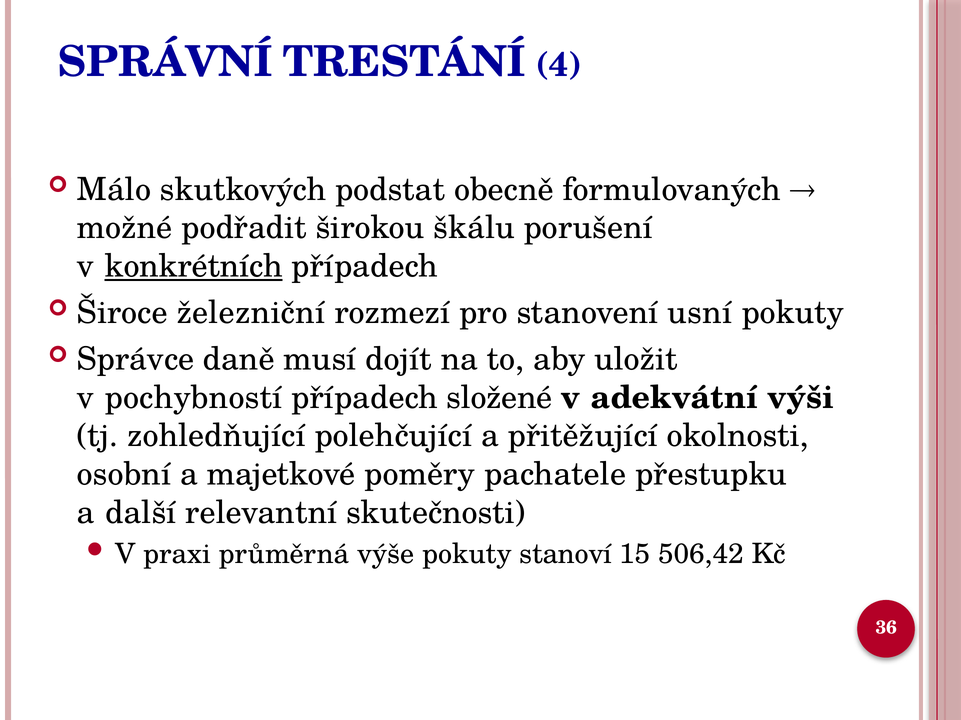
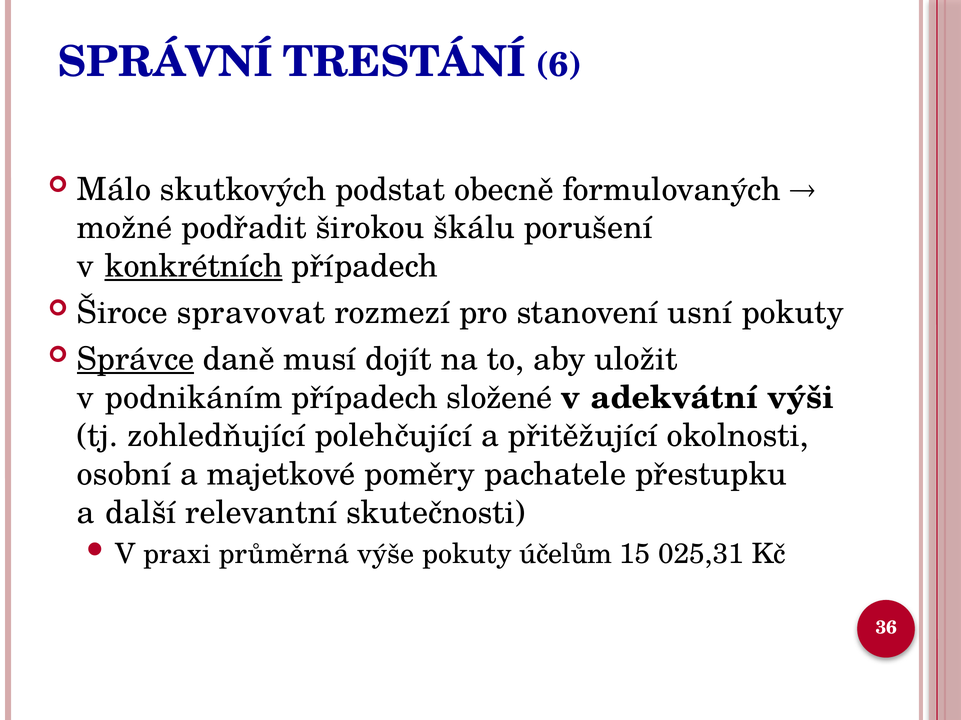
4: 4 -> 6 (559, 65)
železniční: železniční -> spravovat (251, 313)
Správce underline: none -> present (135, 359)
pochybností: pochybností -> podnikáním (194, 398)
stanoví: stanoví -> účelům (566, 555)
506,42: 506,42 -> 025,31 (701, 555)
